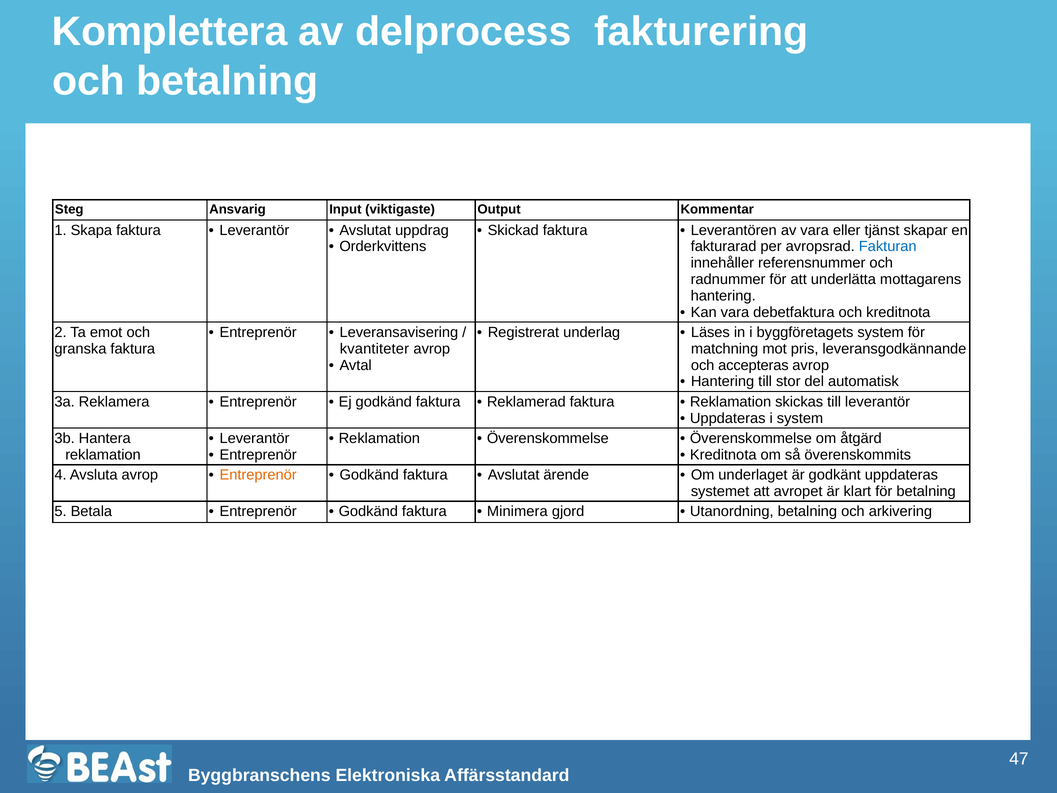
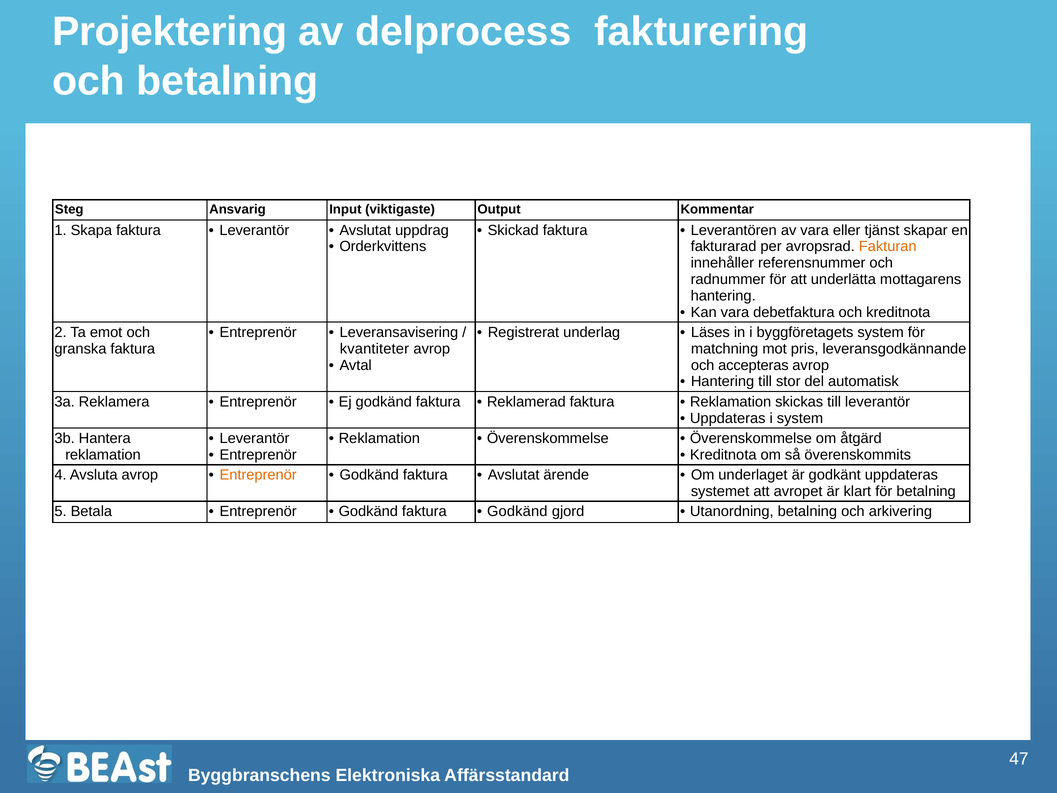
Komplettera: Komplettera -> Projektering (170, 32)
Fakturan colour: blue -> orange (888, 247)
Minimera: Minimera -> Godkänd (517, 511)
